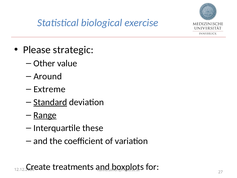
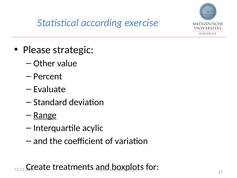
biological: biological -> according (102, 23)
Around: Around -> Percent (48, 76)
Extreme: Extreme -> Evaluate (50, 89)
Standard underline: present -> none (50, 102)
these: these -> acylic (93, 128)
